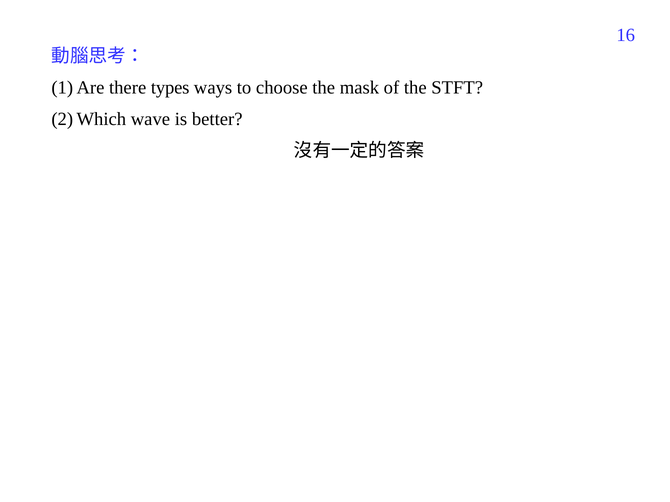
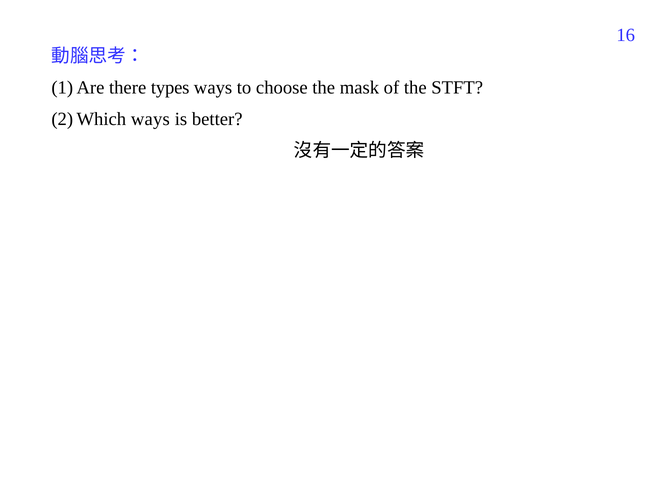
wave: wave -> ways (150, 119)
